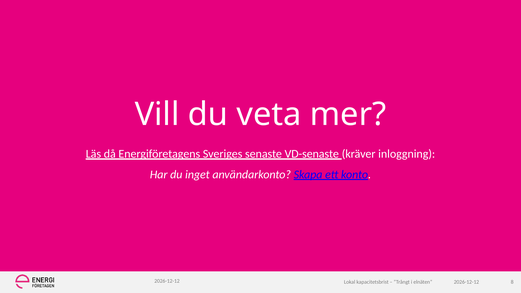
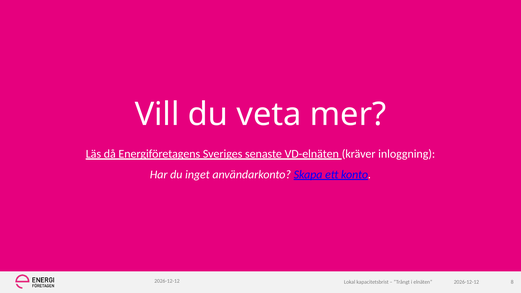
VD-senaste: VD-senaste -> VD-elnäten (312, 154)
